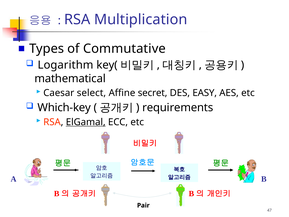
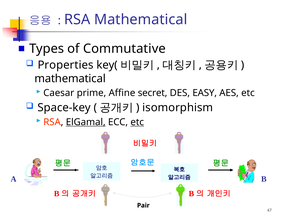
RSA Multiplication: Multiplication -> Mathematical (141, 20)
Logarithm: Logarithm -> Properties (66, 65)
select: select -> prime (91, 93)
Which-key: Which-key -> Space-key (64, 107)
requirements: requirements -> isomorphism (178, 107)
etc underline: none -> present (137, 122)
